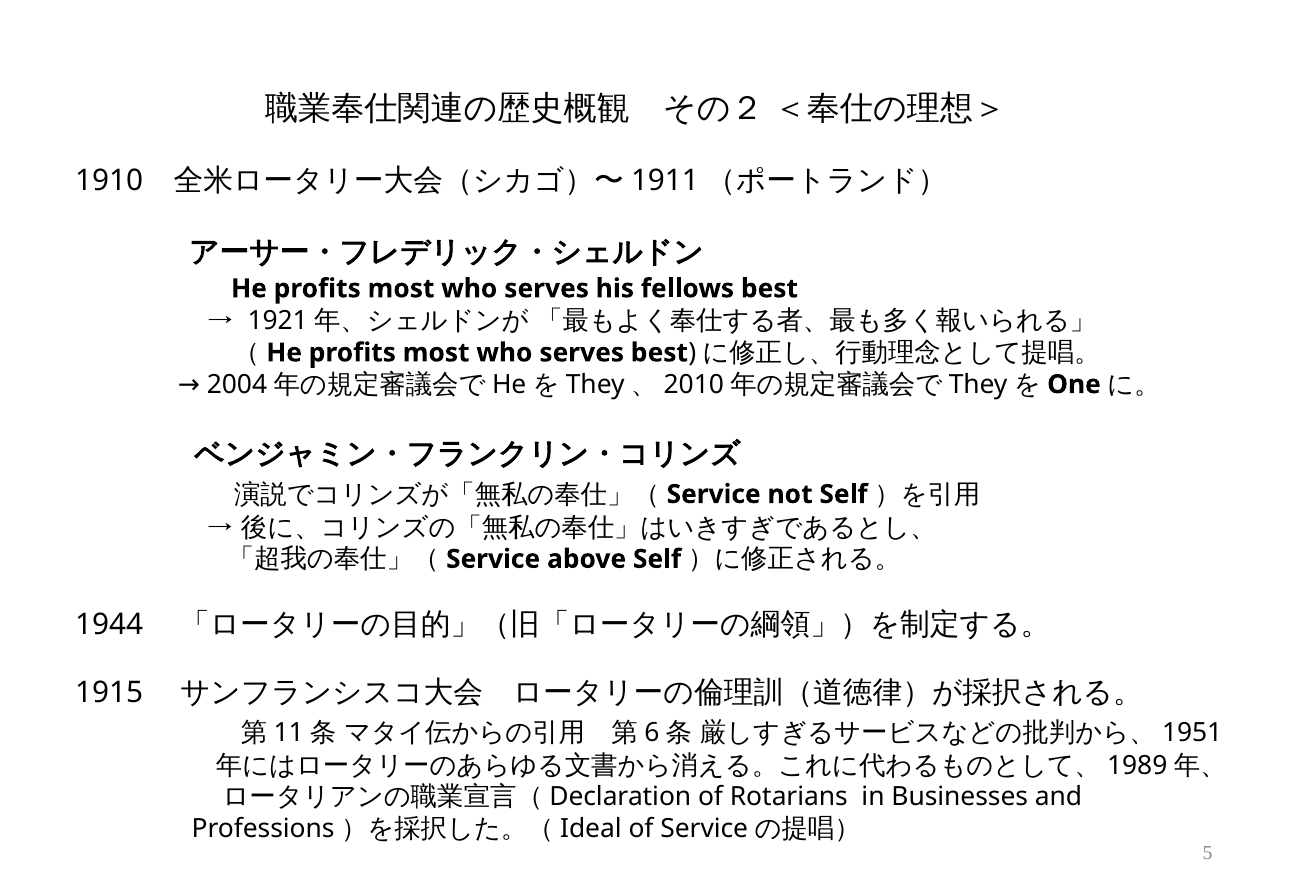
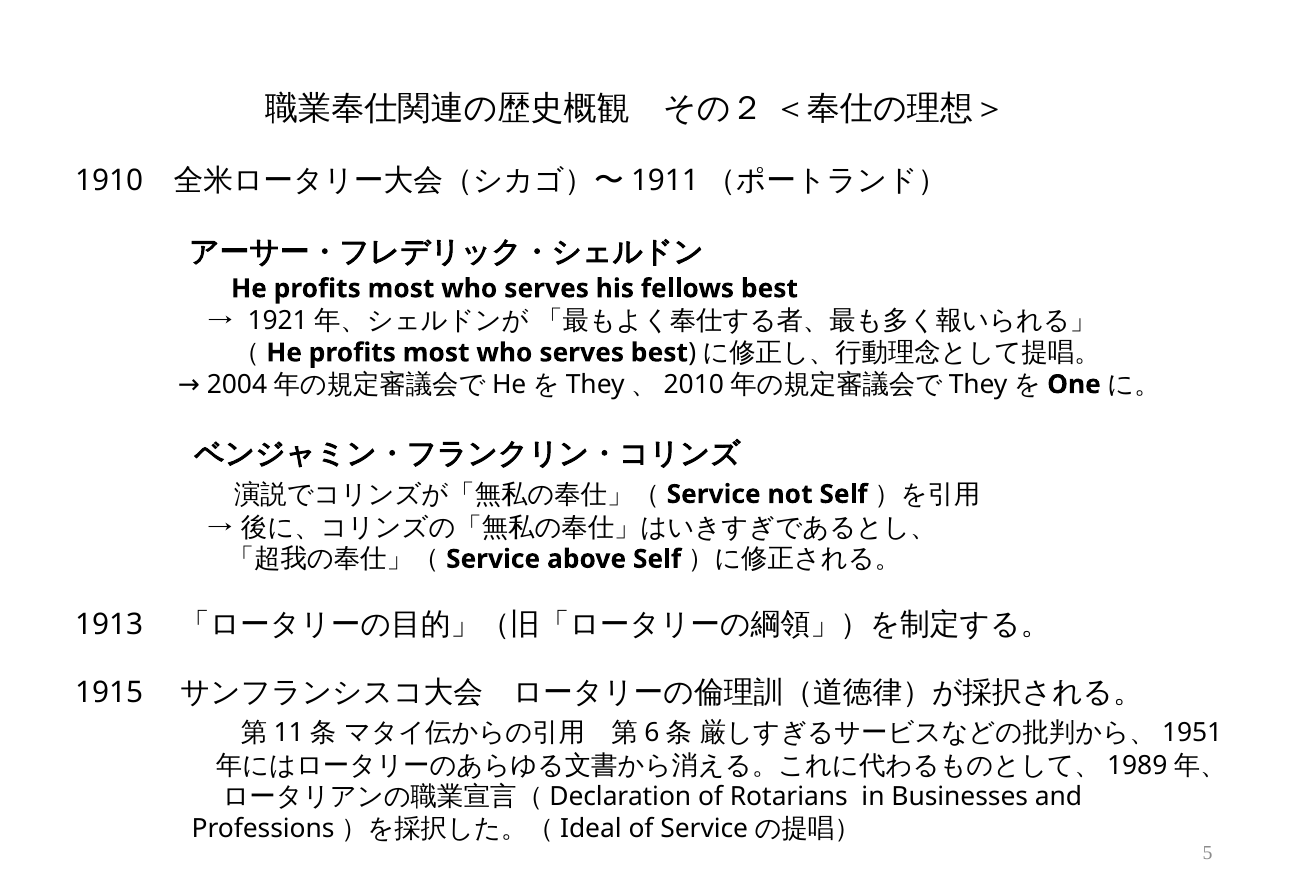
1944: 1944 -> 1913 (109, 624)
